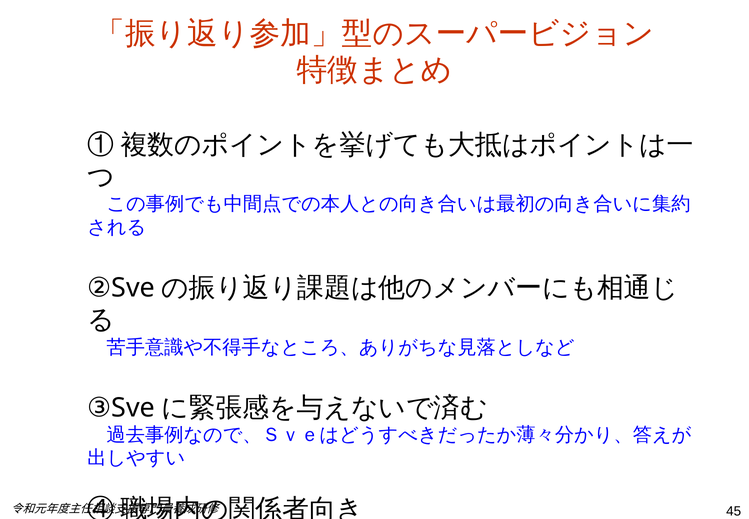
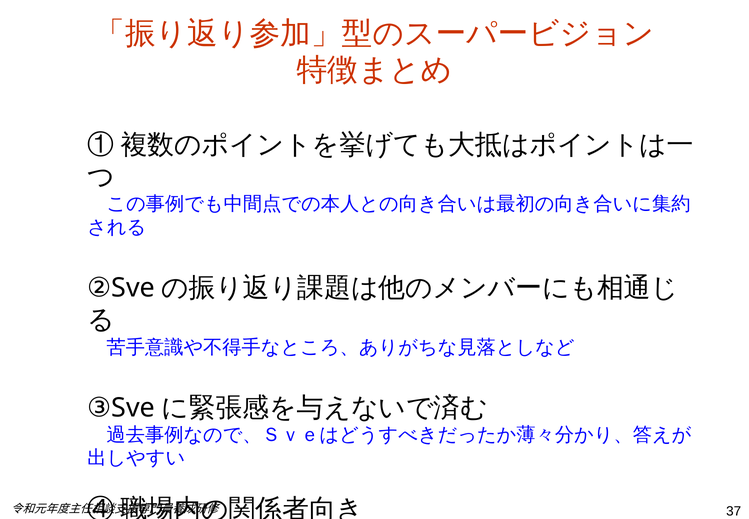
45: 45 -> 37 (734, 511)
